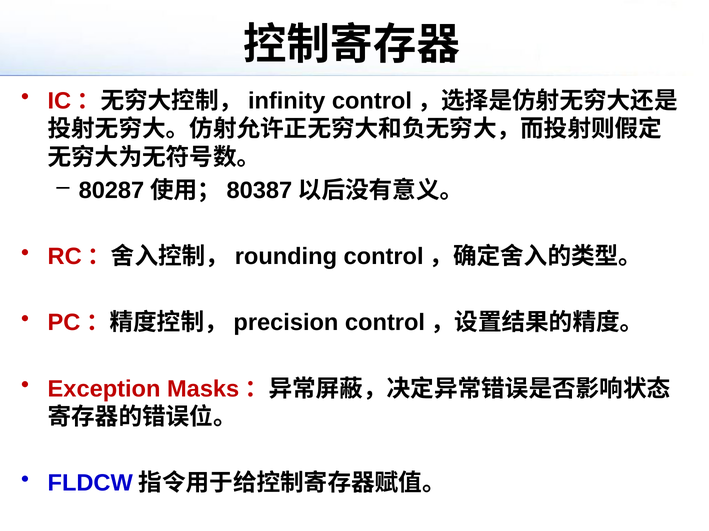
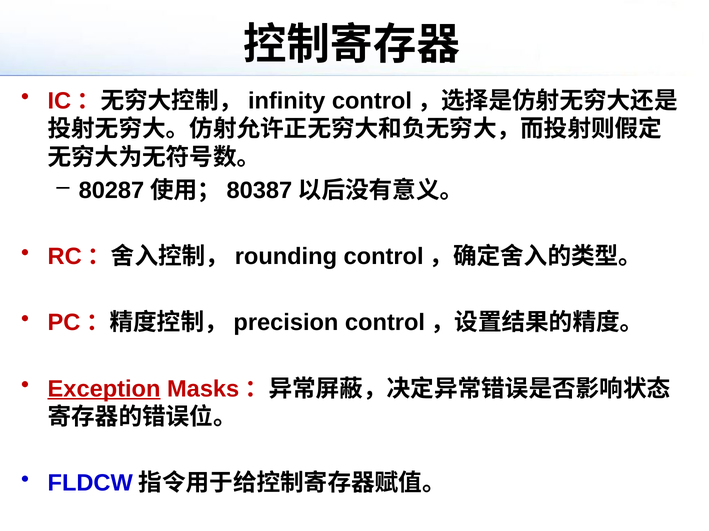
Exception underline: none -> present (104, 389)
